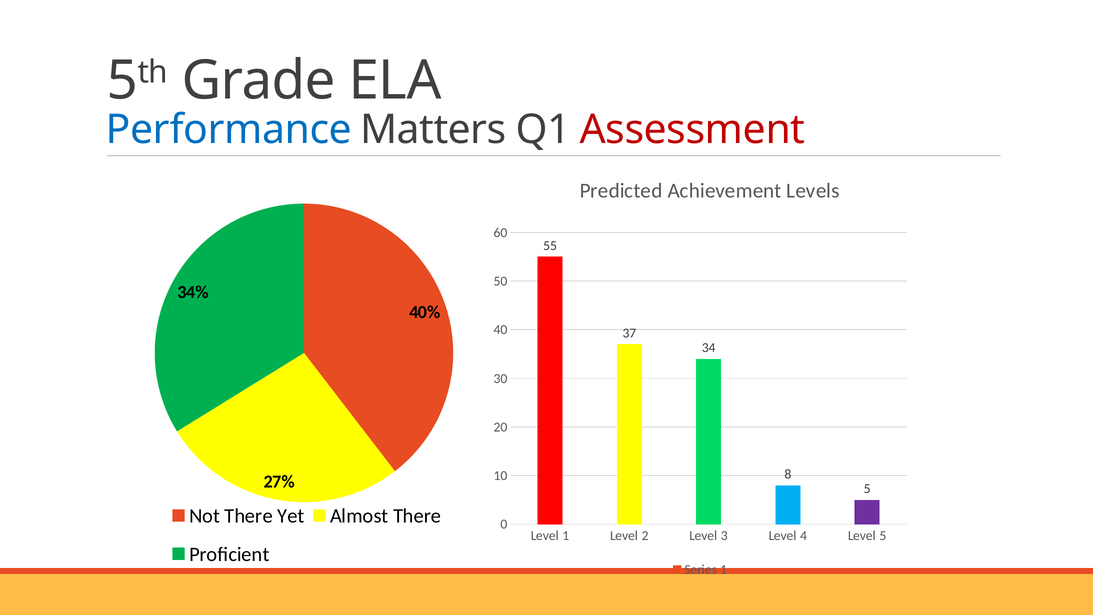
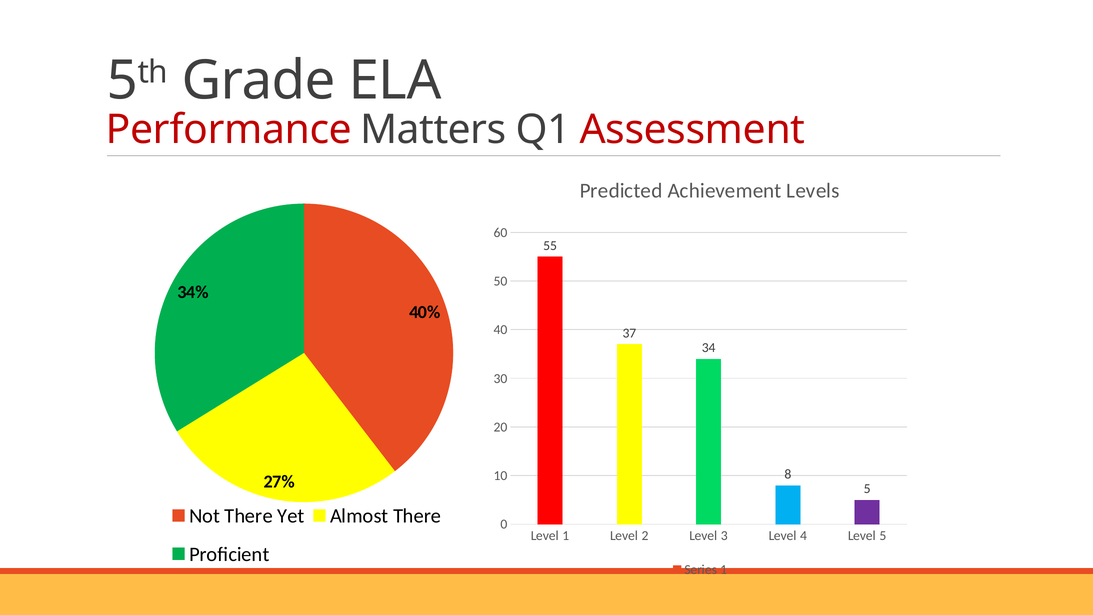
Performance colour: blue -> red (229, 130)
